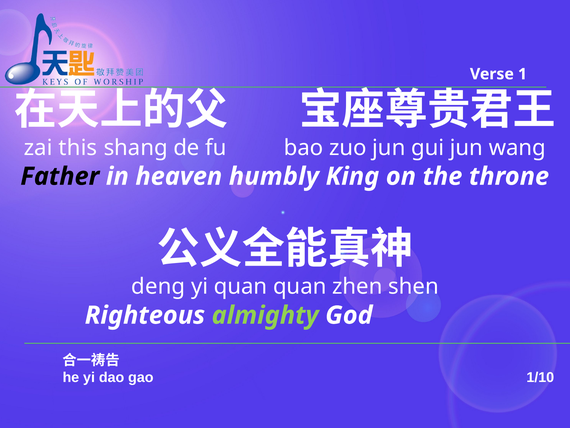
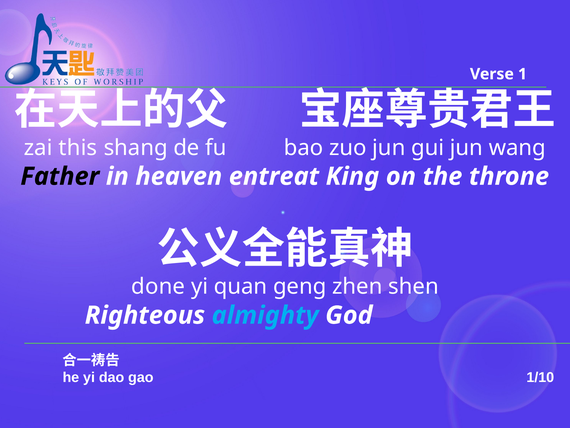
humbly: humbly -> entreat (274, 176)
deng: deng -> done (158, 286)
quan quan: quan -> geng (300, 286)
almighty colour: light green -> light blue (265, 315)
